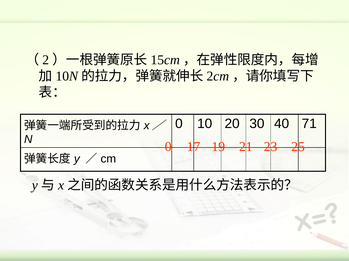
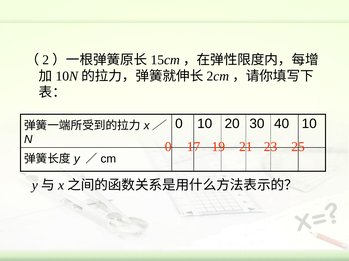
40 71: 71 -> 10 (309, 124)
